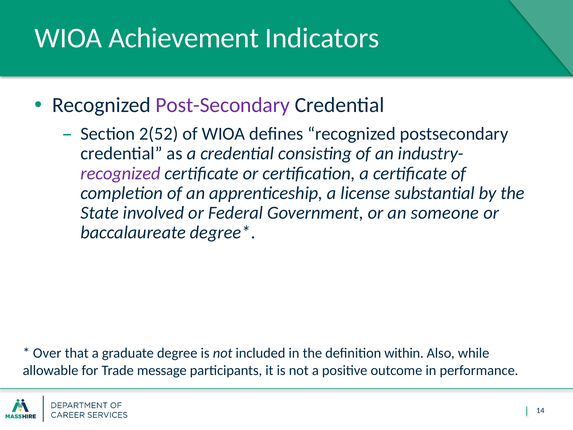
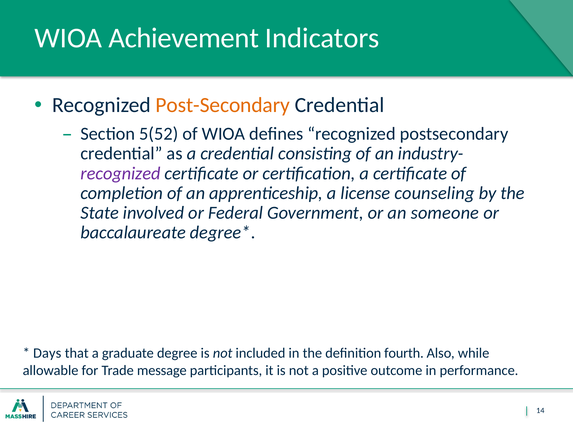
Post-Secondary colour: purple -> orange (223, 105)
2(52: 2(52 -> 5(52 (159, 134)
substantial: substantial -> counseling (435, 193)
Over: Over -> Days (47, 353)
within: within -> fourth (404, 353)
